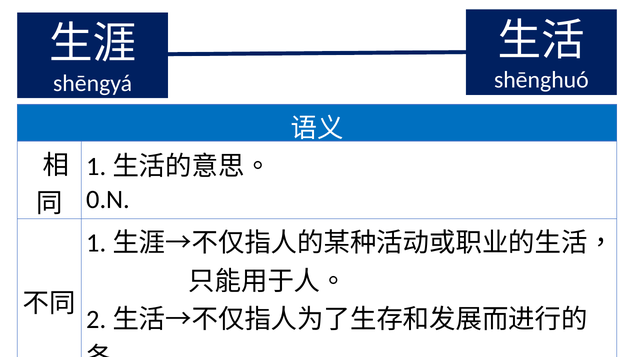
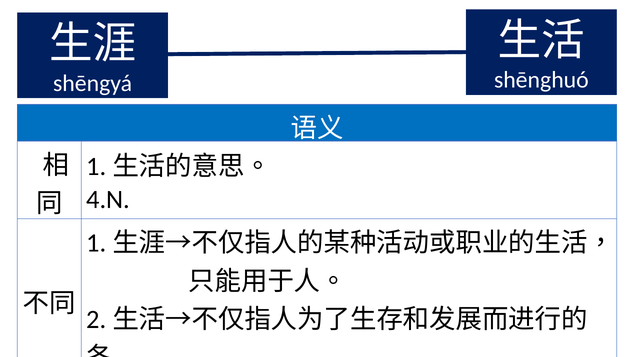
0.N: 0.N -> 4.N (108, 199)
